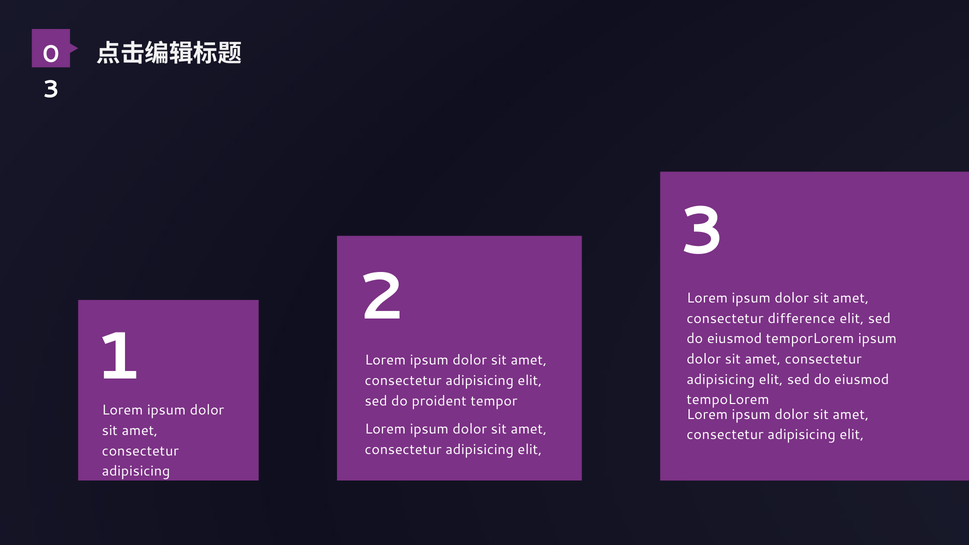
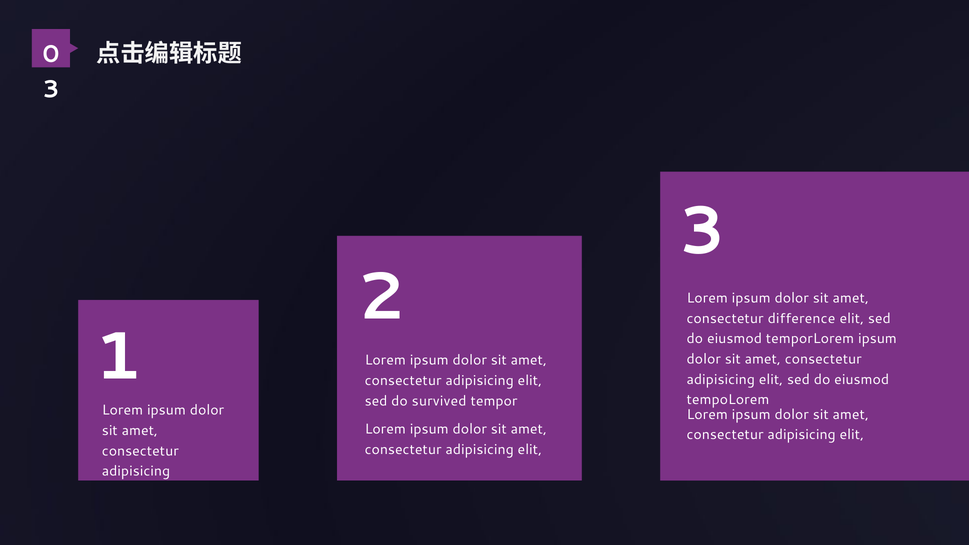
proident: proident -> survived (439, 401)
